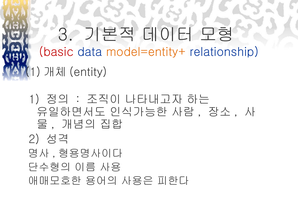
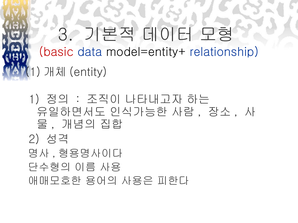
model=entity+ colour: orange -> black (146, 52)
